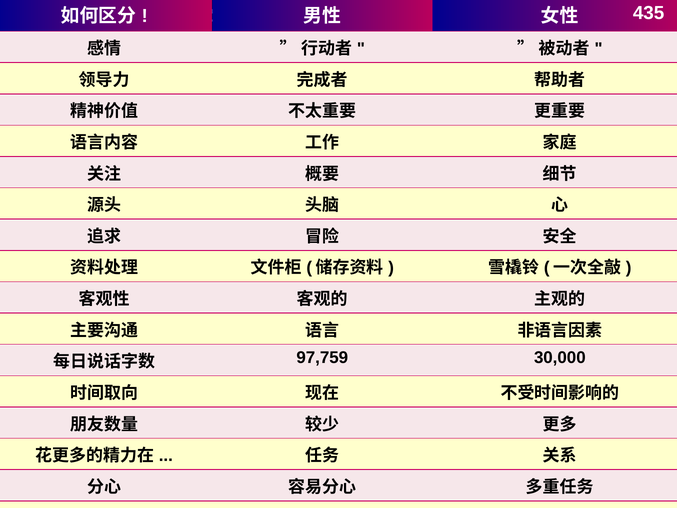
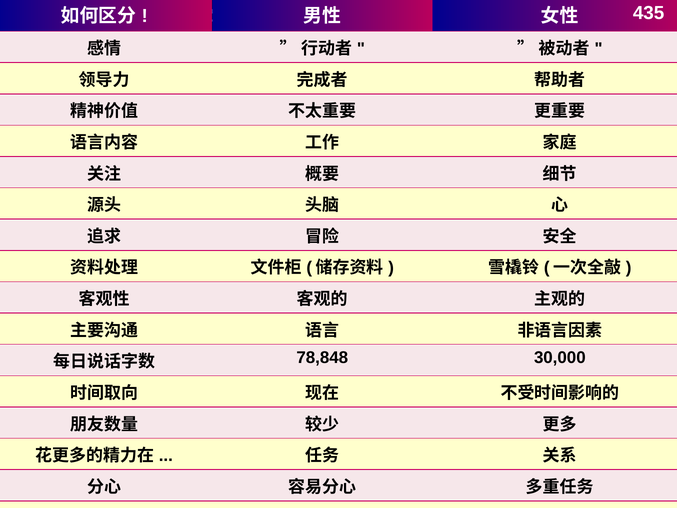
97,759: 97,759 -> 78,848 (322, 357)
